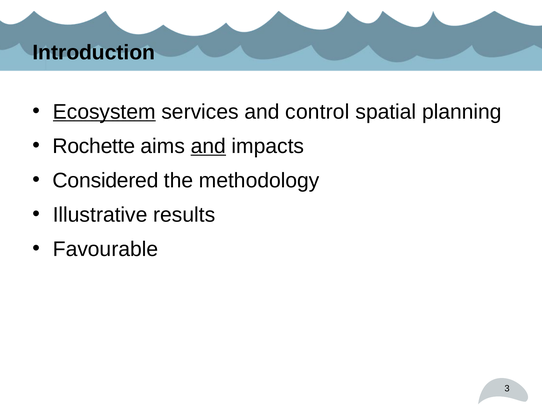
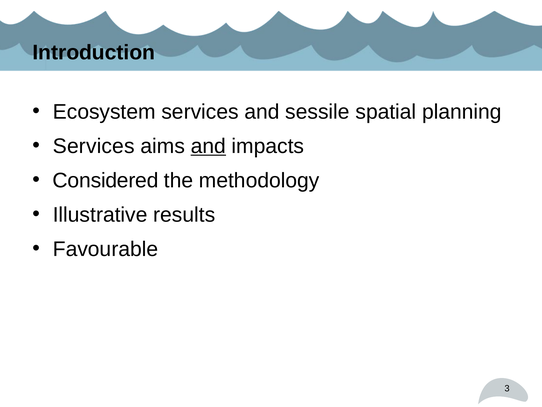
Ecosystem underline: present -> none (104, 112)
control: control -> sessile (318, 112)
Rochette: Rochette -> Services (94, 146)
